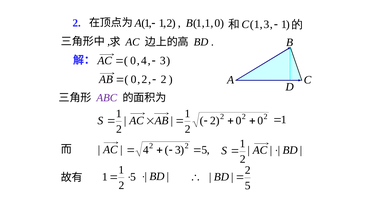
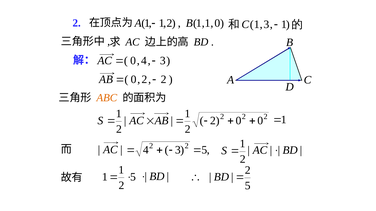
ABC colour: purple -> orange (107, 98)
